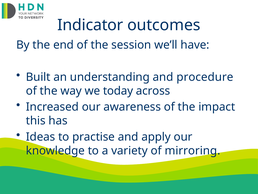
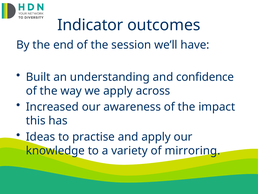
procedure: procedure -> confidence (205, 77)
we today: today -> apply (118, 91)
